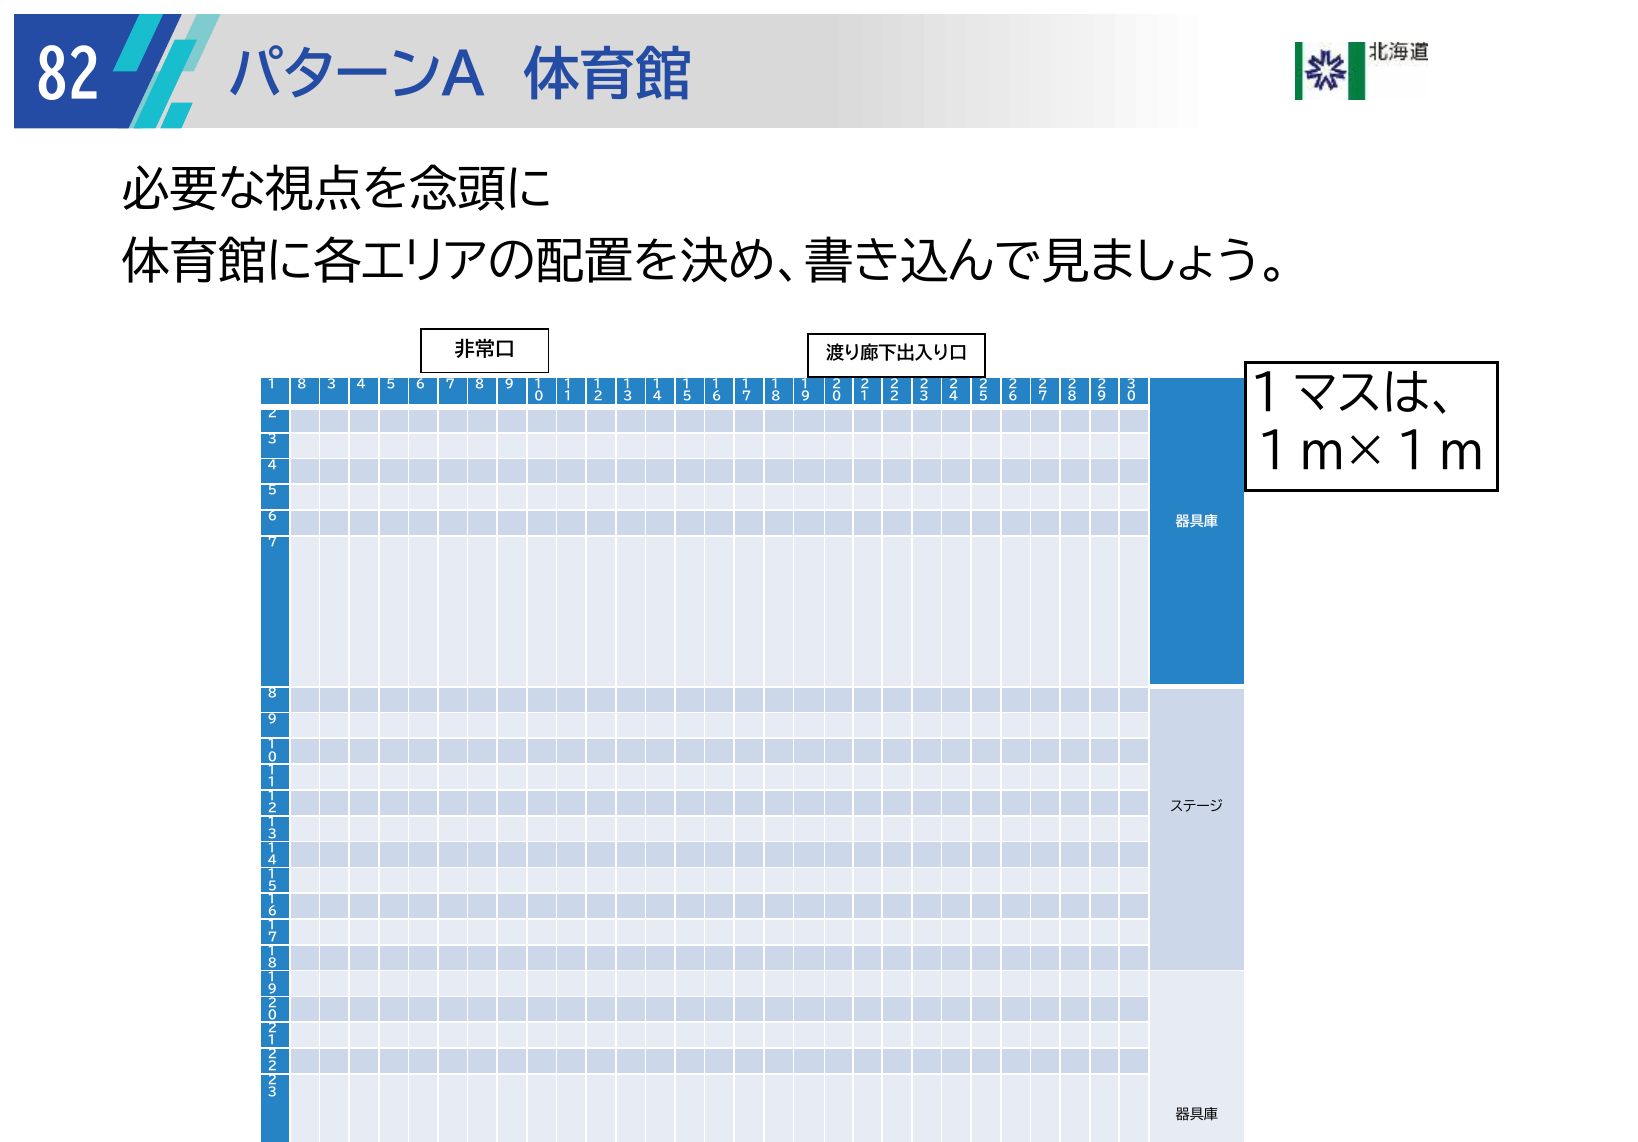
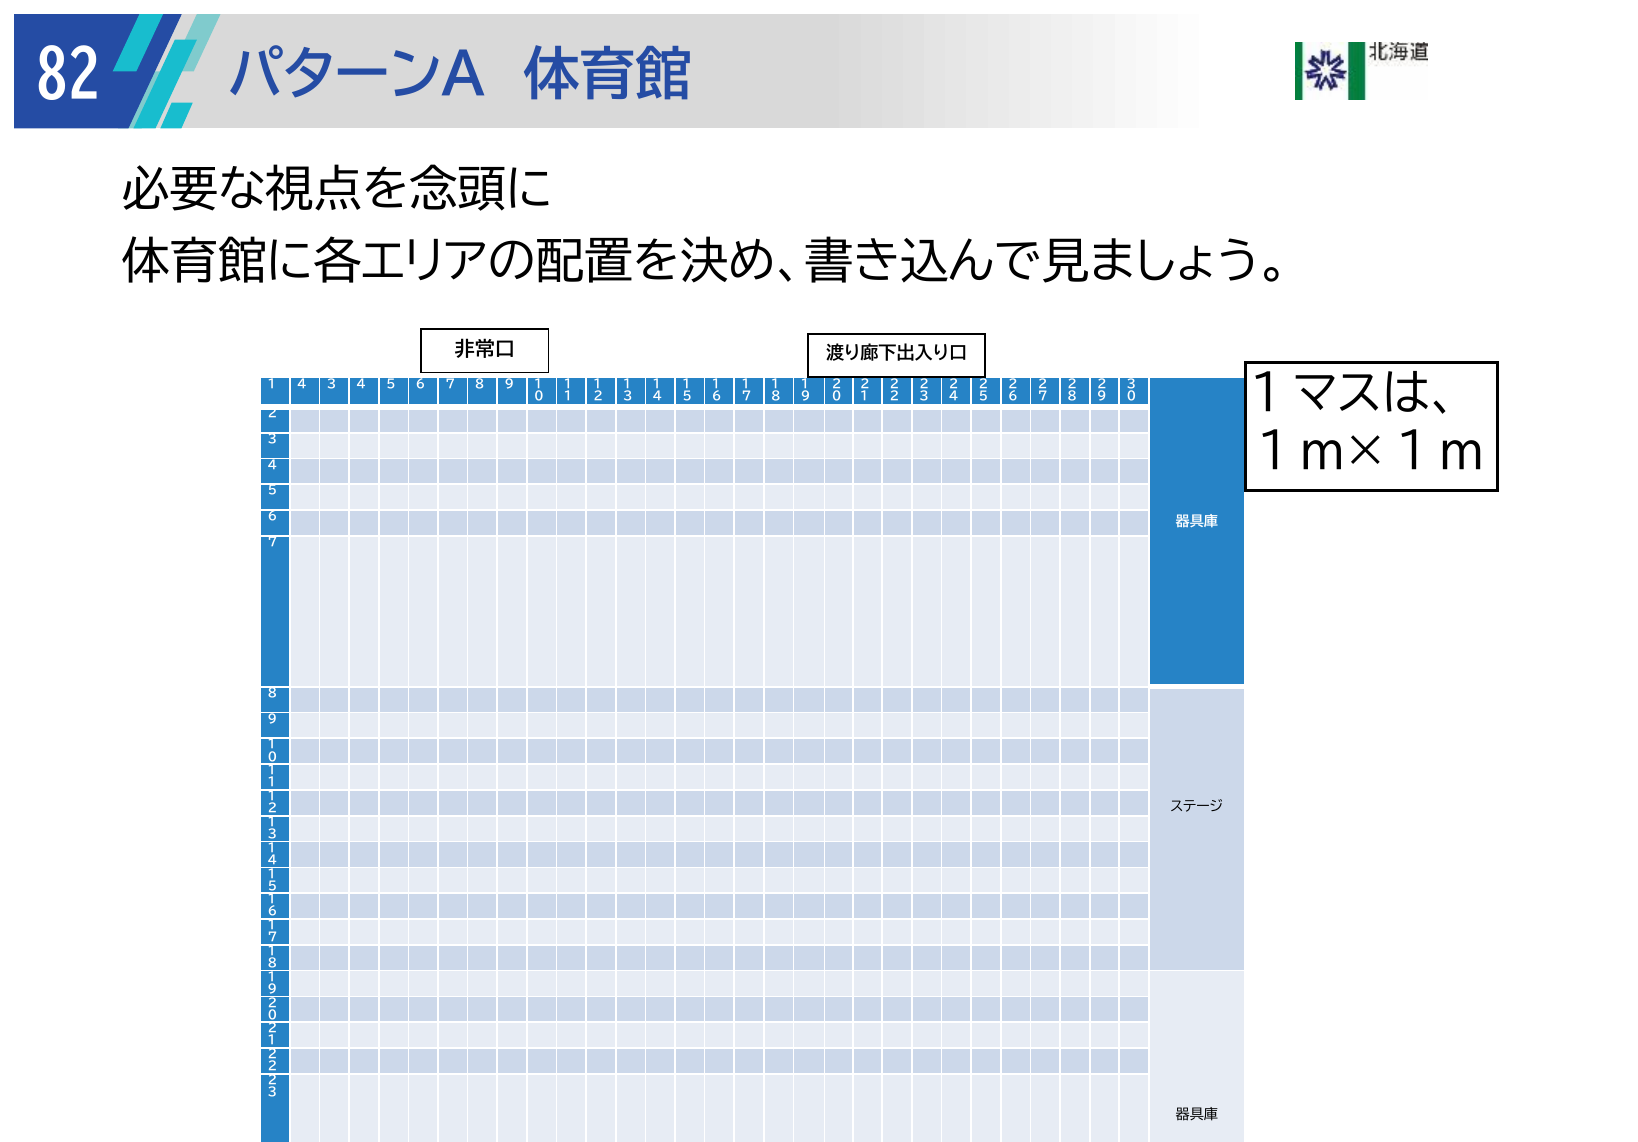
8: 8 -> 4 (302, 384)
